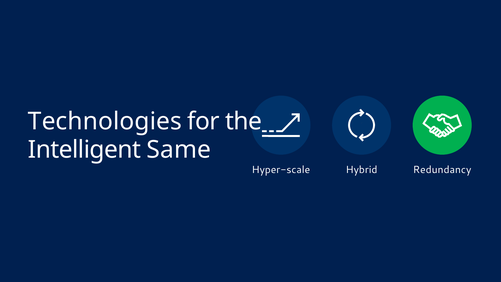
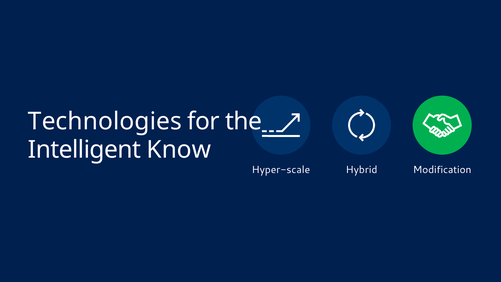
Same: Same -> Know (179, 149)
Redundancy: Redundancy -> Modification (442, 170)
